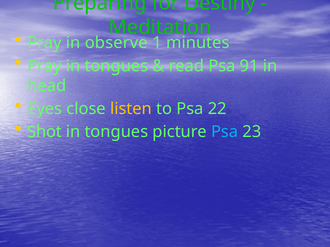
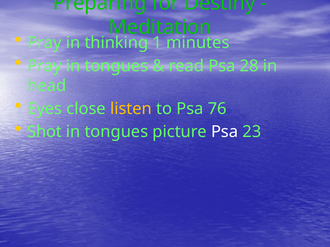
observe: observe -> thinking (116, 43)
91: 91 -> 28 (249, 66)
22: 22 -> 76 (217, 109)
Psa colour: light blue -> white (225, 132)
